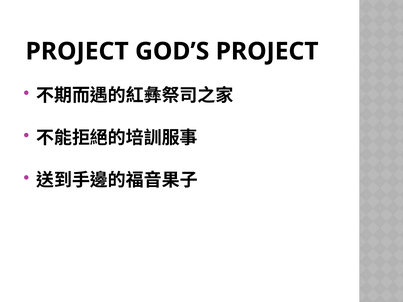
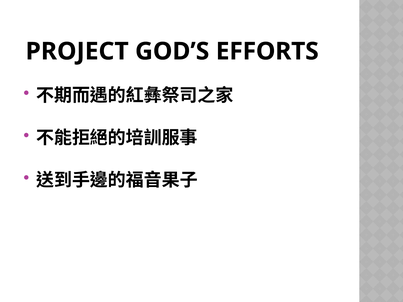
GOD’S PROJECT: PROJECT -> EFFORTS (267, 51)
